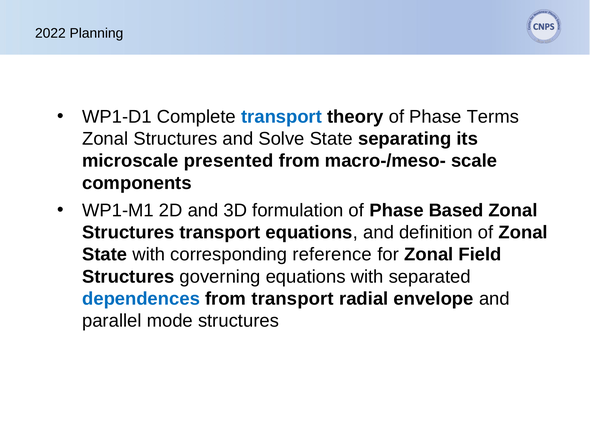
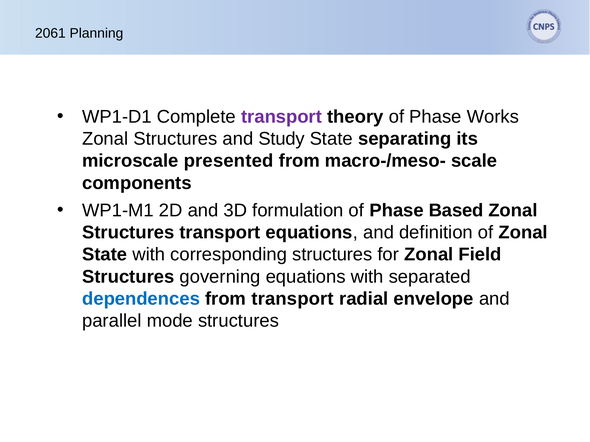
2022: 2022 -> 2061 (50, 33)
transport colour: blue -> purple (282, 117)
Terms: Terms -> Works (493, 117)
Solve: Solve -> Study (282, 139)
corresponding reference: reference -> structures (332, 255)
